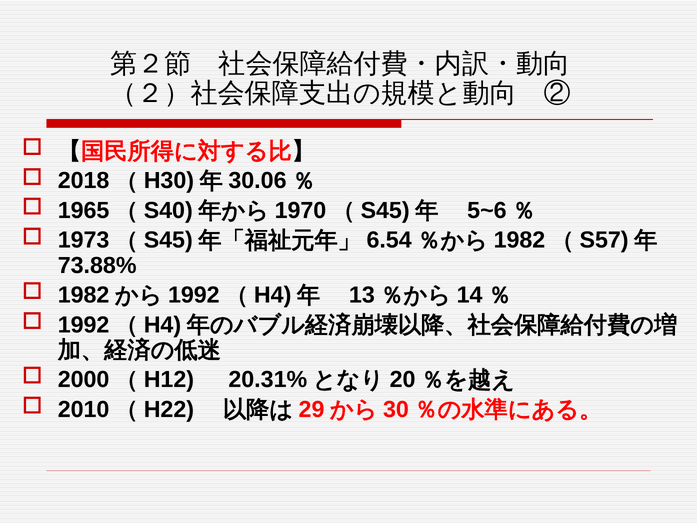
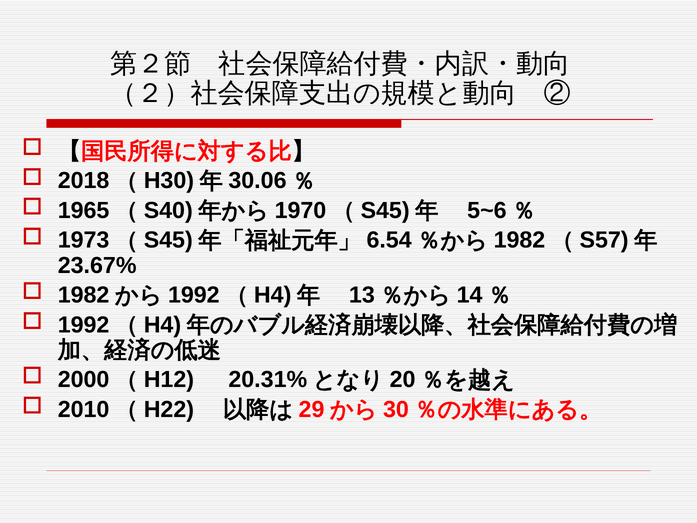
73.88%: 73.88% -> 23.67% (97, 265)
